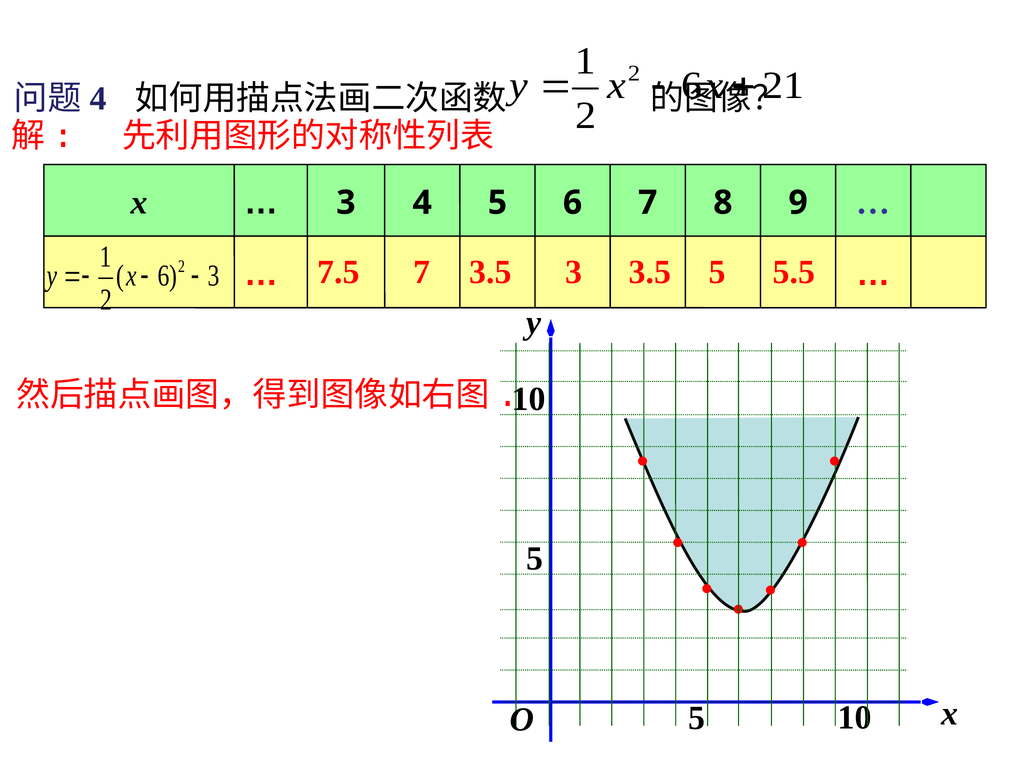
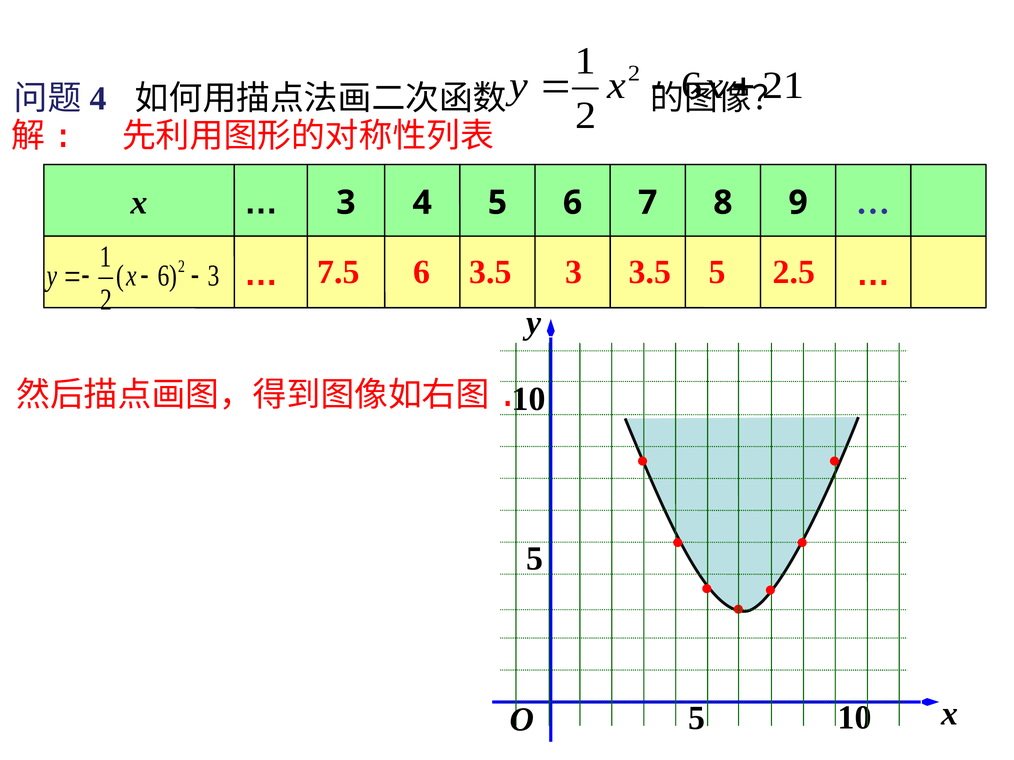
7.5 7: 7 -> 6 (422, 272)
5.5: 5.5 -> 2.5 (794, 272)
